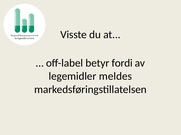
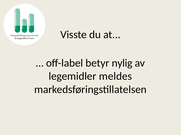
fordi: fordi -> nylig (122, 63)
